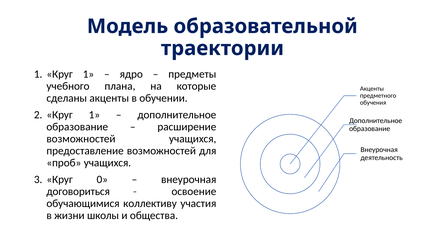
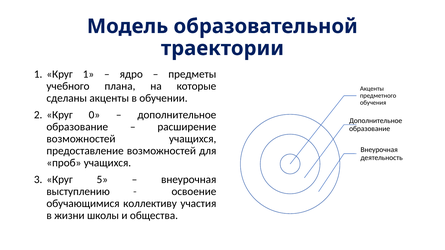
2 Круг 1: 1 -> 0 (94, 115)
0: 0 -> 5 (102, 180)
договориться: договориться -> выступлению (78, 192)
